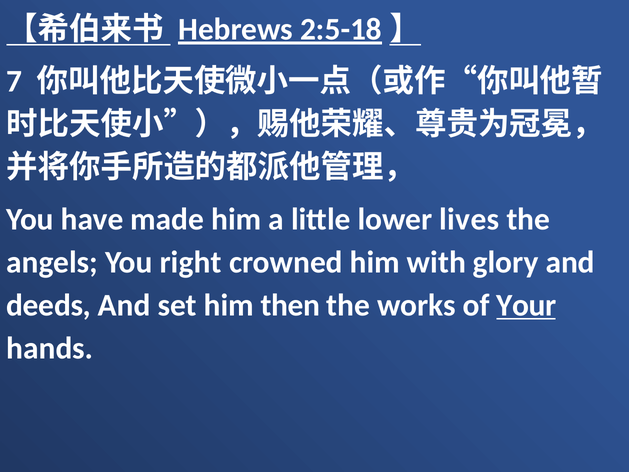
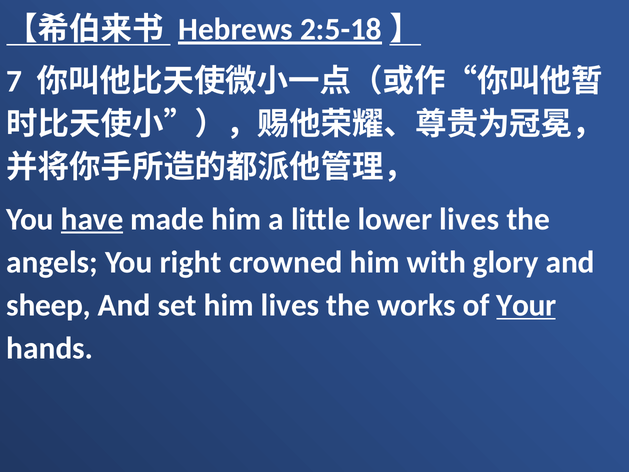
have underline: none -> present (92, 219)
deeds: deeds -> sheep (49, 305)
him then: then -> lives (290, 305)
